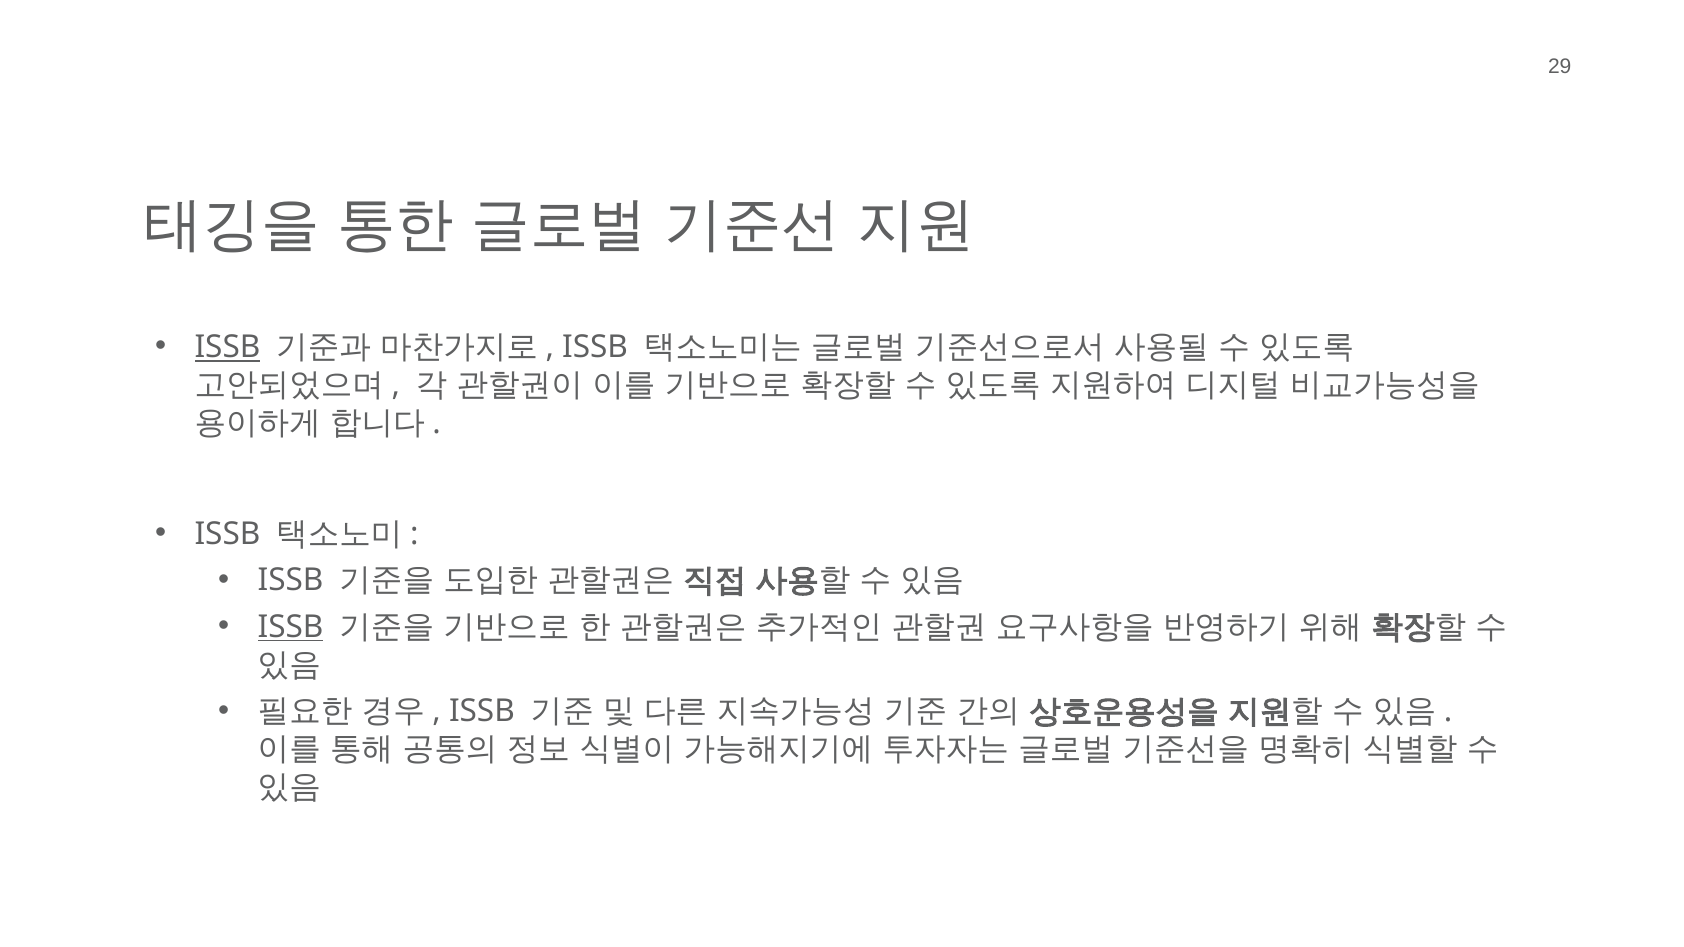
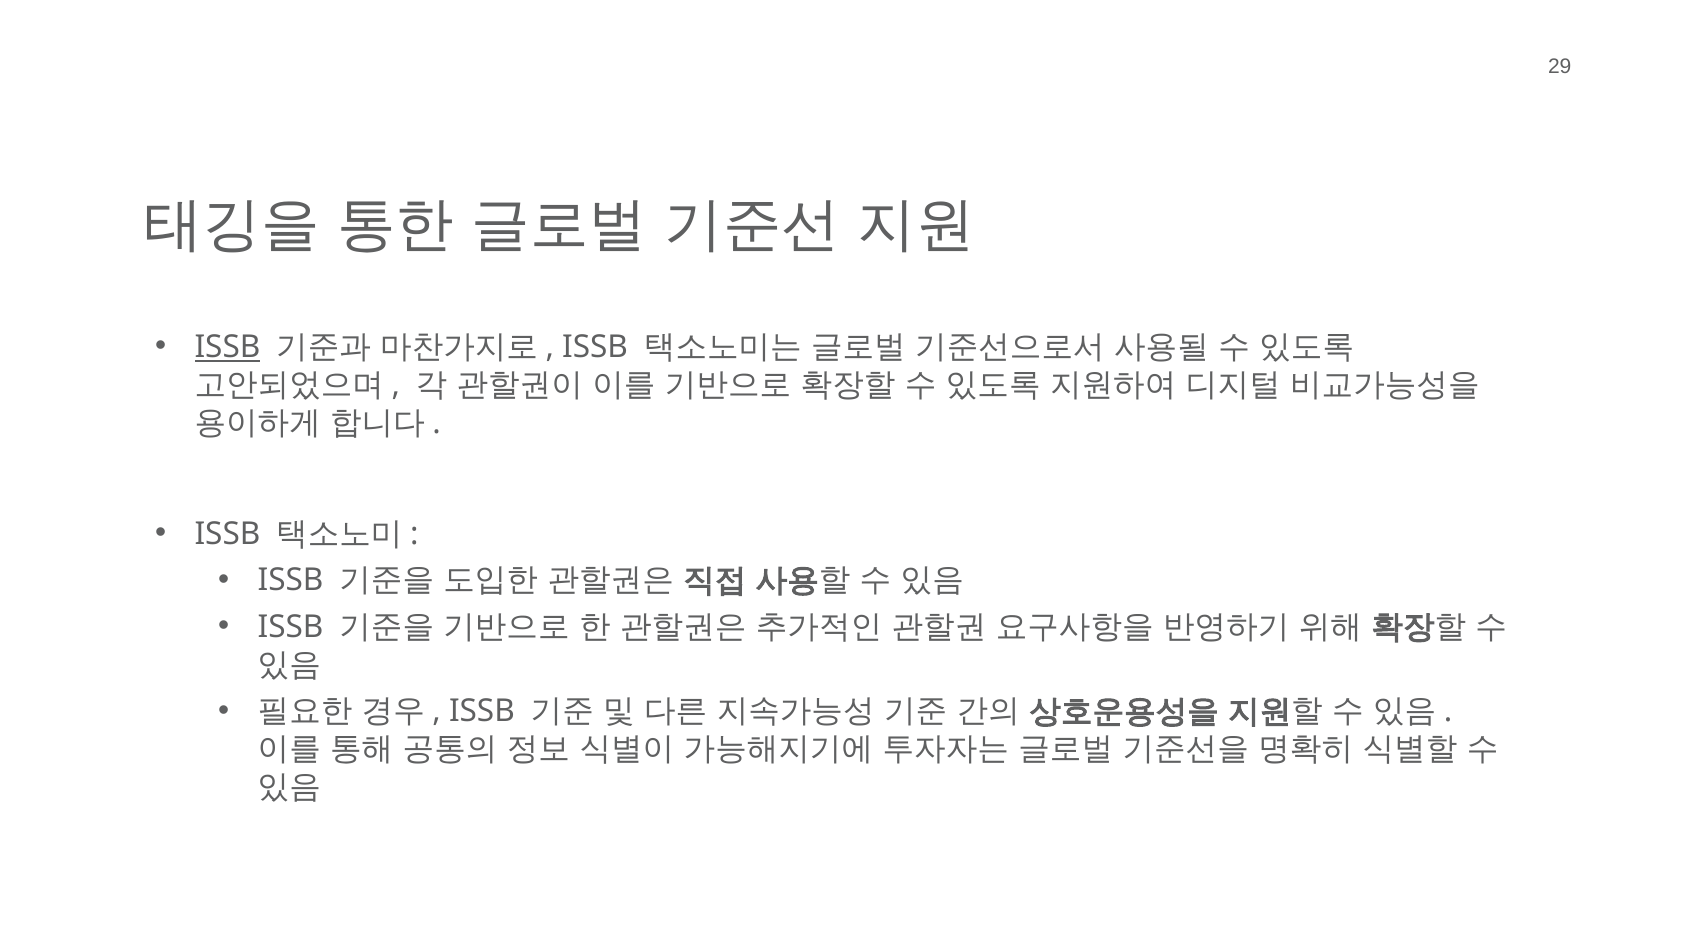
ISSB underline: present -> none (291, 627)
